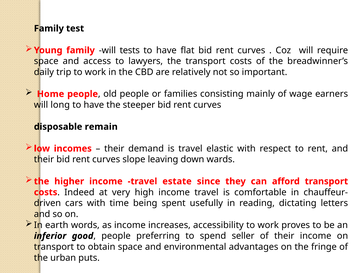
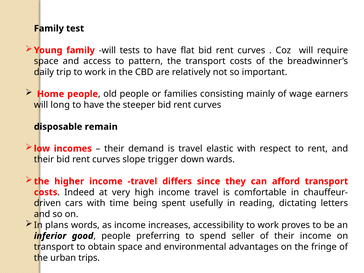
lawyers: lawyers -> pattern (146, 61)
leaving: leaving -> trigger (163, 159)
estate: estate -> differs (177, 181)
earth: earth -> plans (57, 225)
puts: puts -> trips (89, 258)
